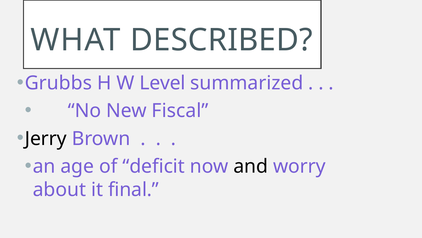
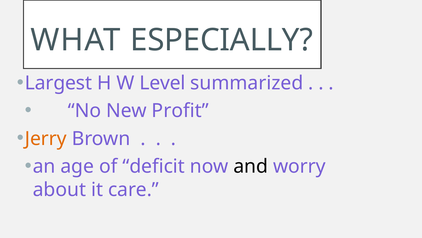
DESCRIBED: DESCRIBED -> ESPECIALLY (222, 40)
Grubbs: Grubbs -> Largest (58, 83)
Fiscal: Fiscal -> Profit (180, 111)
Jerry colour: black -> orange (46, 138)
final: final -> care (133, 189)
